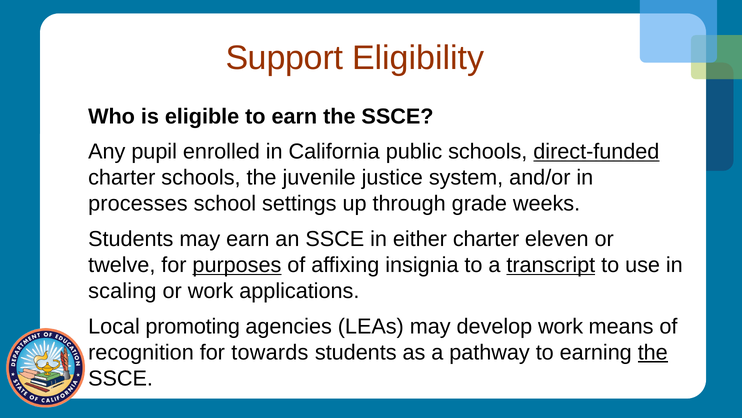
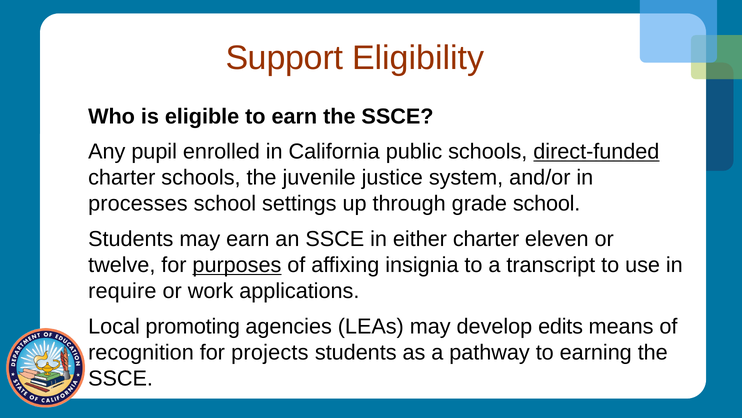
grade weeks: weeks -> school (547, 203)
transcript underline: present -> none (551, 265)
scaling: scaling -> require (122, 291)
develop work: work -> edits (561, 326)
towards: towards -> projects (270, 352)
the underline: present -> none (653, 352)
